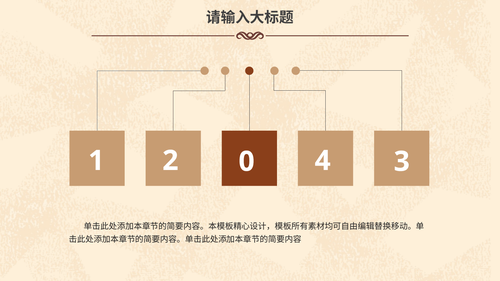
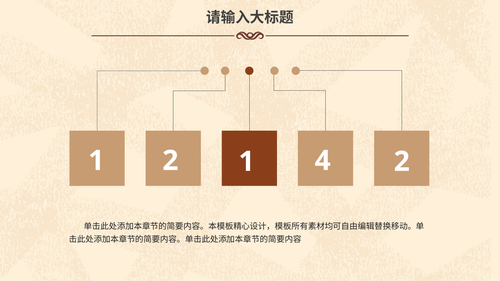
2 0: 0 -> 1 (247, 162)
4 3: 3 -> 2 (402, 162)
